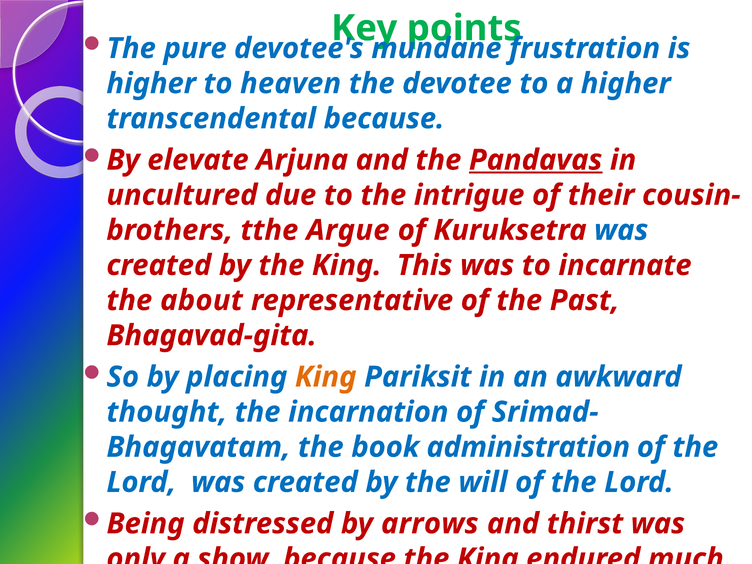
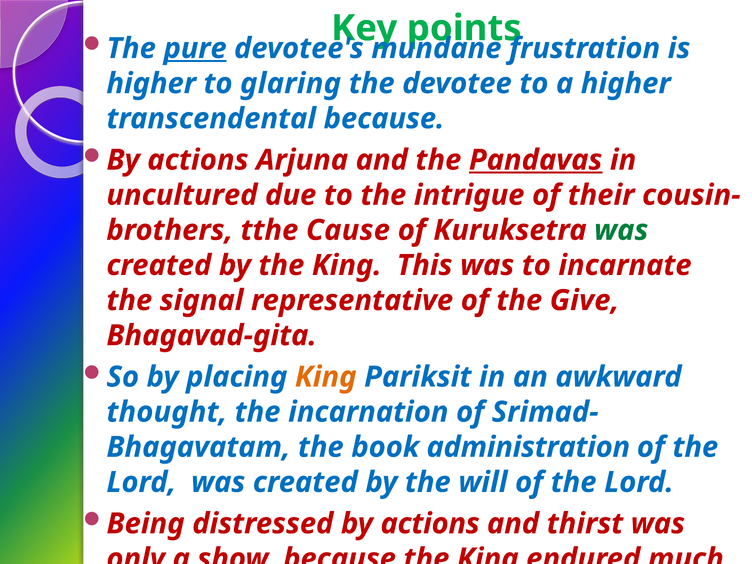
pure underline: none -> present (195, 48)
to heaven: heaven -> glaring (291, 83)
elevate: elevate -> actions (198, 160)
Argue: Argue -> Cause (348, 230)
was colour: blue -> green (621, 230)
about: about -> signal (202, 300)
Past: Past -> Give (584, 300)
distressed by arrows: arrows -> actions (430, 524)
